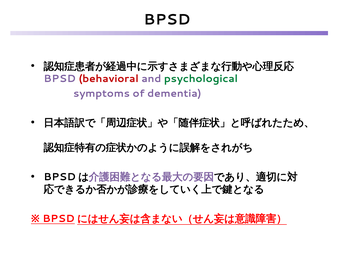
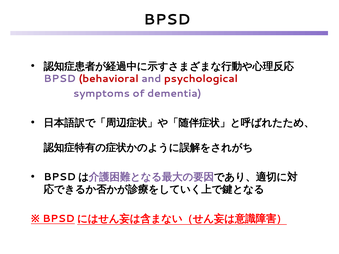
psychological colour: green -> red (201, 79)
